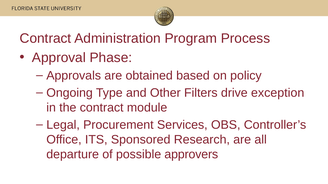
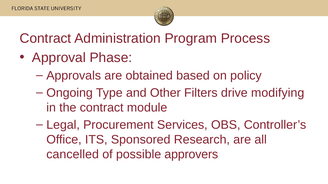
exception: exception -> modifying (278, 93)
departure: departure -> cancelled (73, 155)
